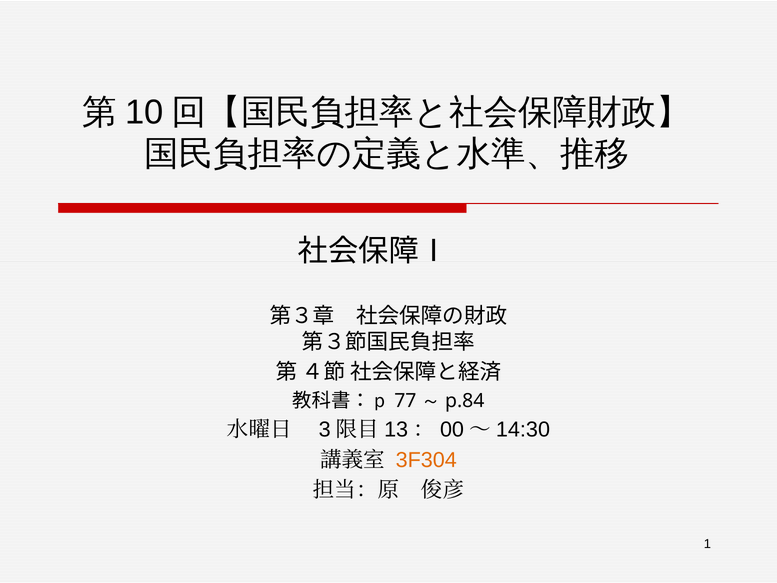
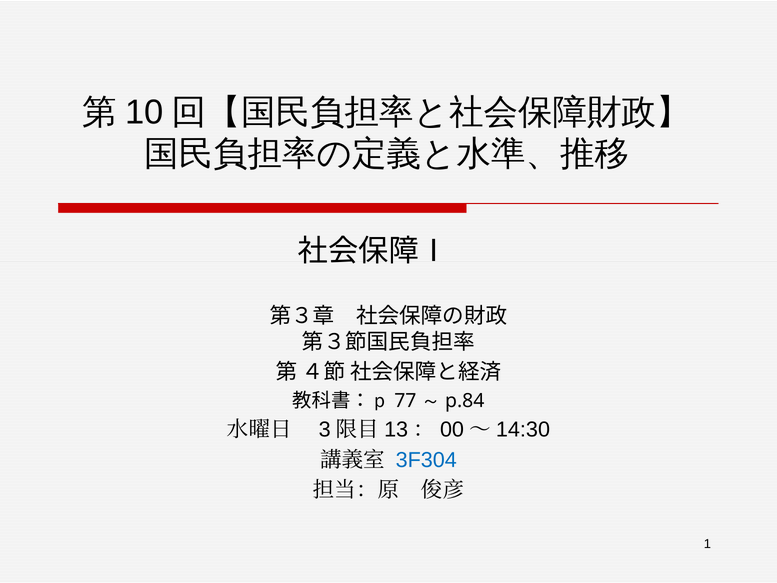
3F304 colour: orange -> blue (426, 460)
